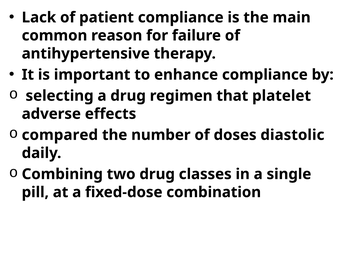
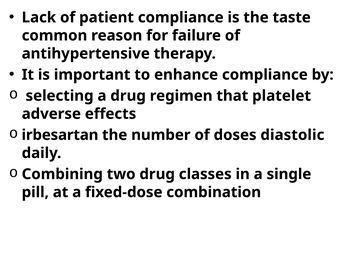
main: main -> taste (292, 17)
compared: compared -> irbesartan (60, 135)
